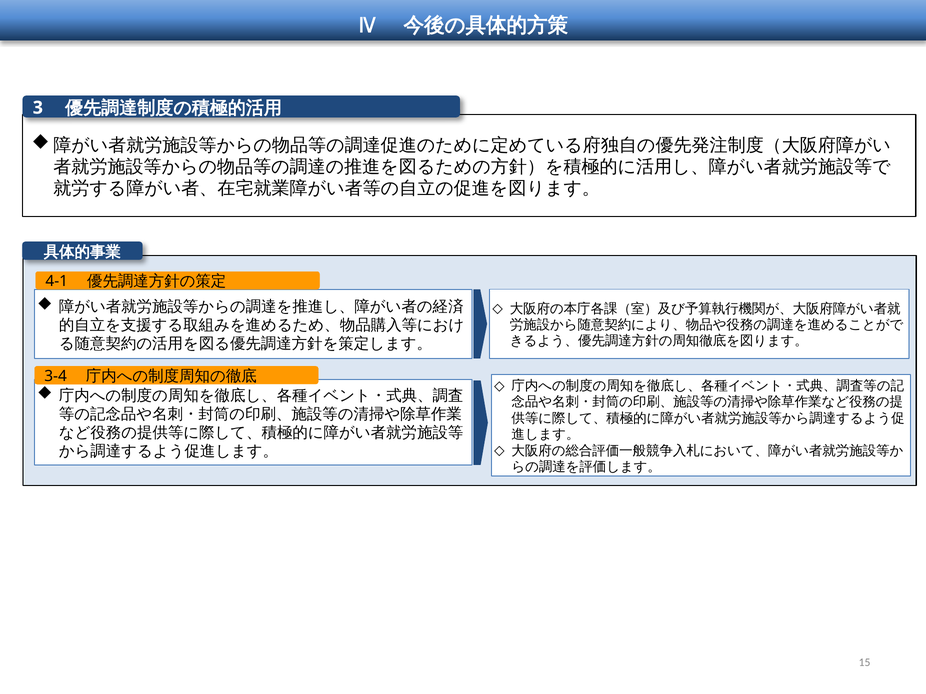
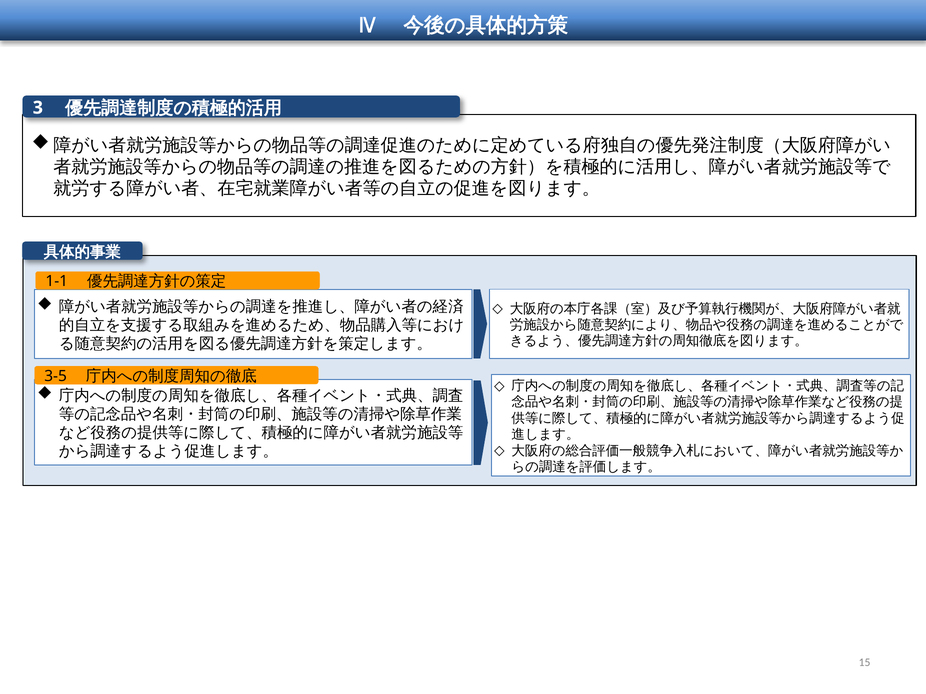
4-1: 4-1 -> 1-1 (57, 282)
3-4: 3-4 -> 3-5 (56, 376)
